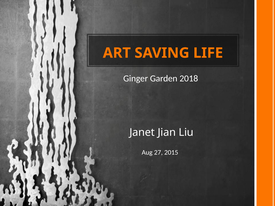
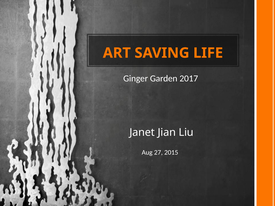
2018: 2018 -> 2017 (189, 79)
